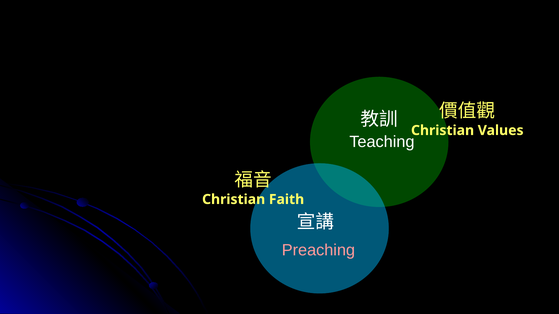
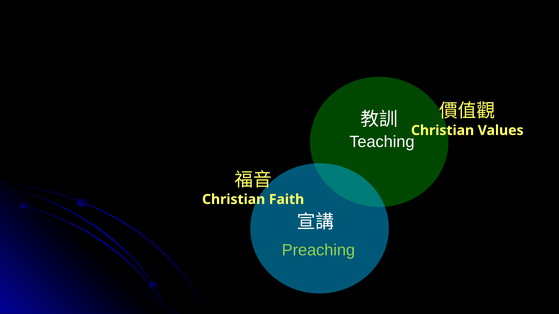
Preaching colour: pink -> light green (318, 250)
